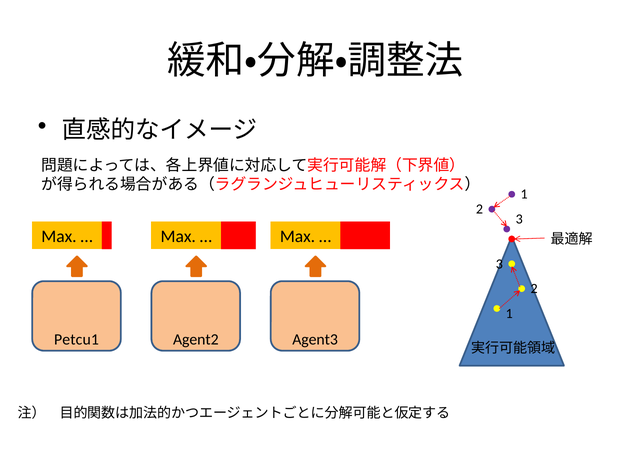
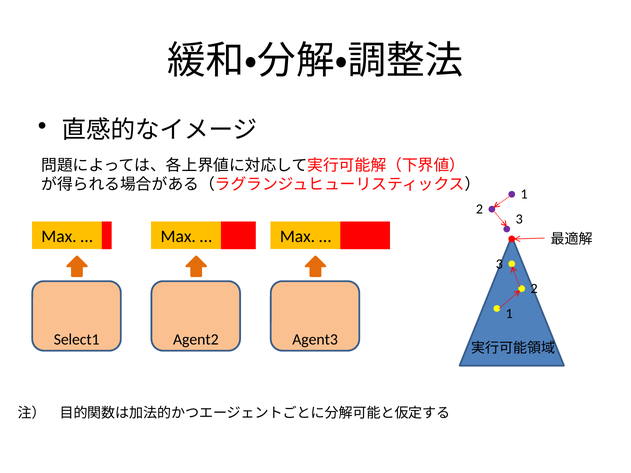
Petcu1: Petcu1 -> Select1 (77, 340)
